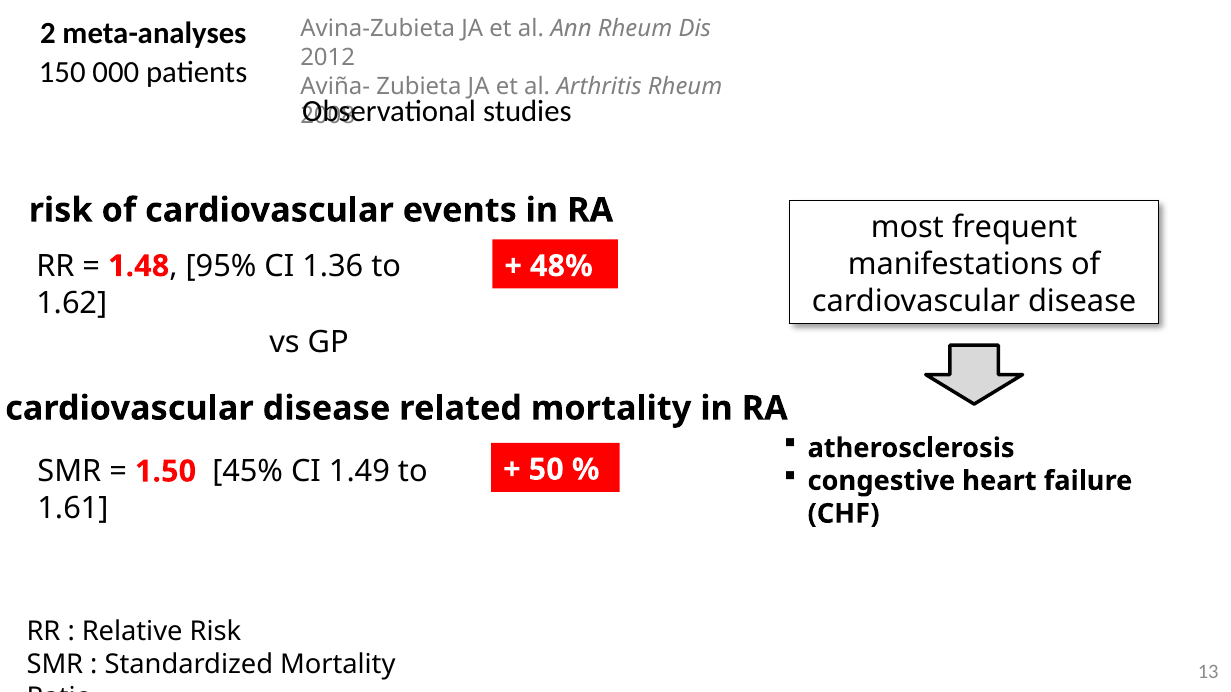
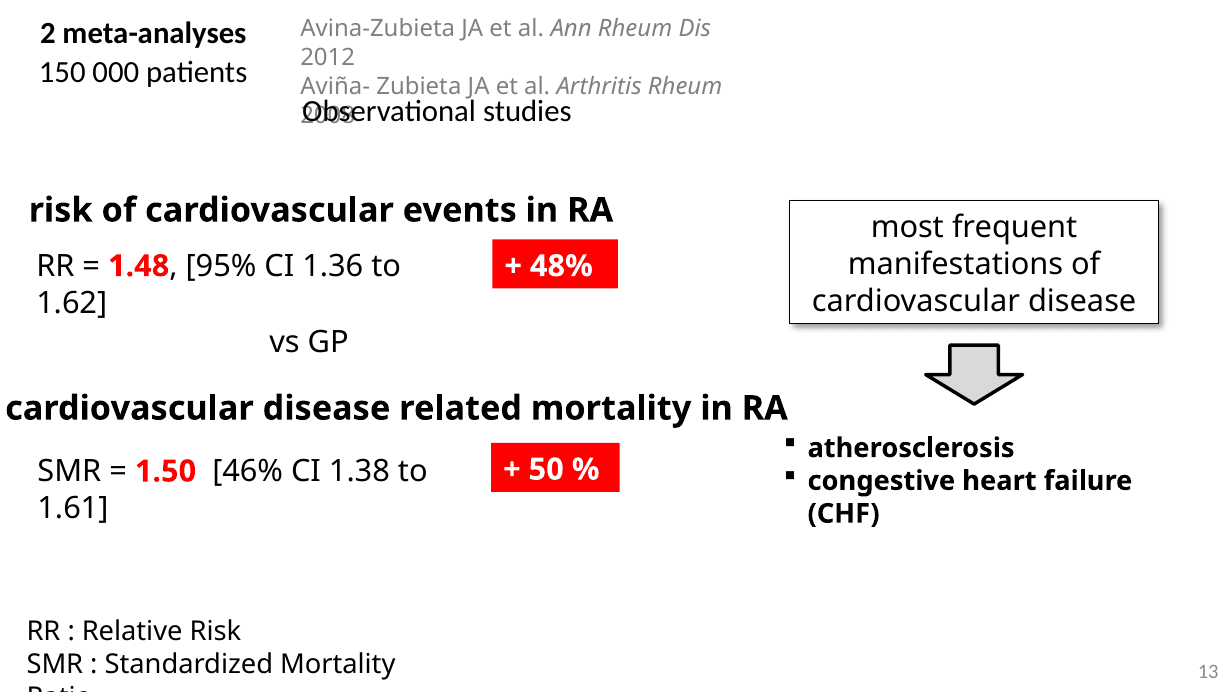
45%: 45% -> 46% (248, 472)
1.49: 1.49 -> 1.38 (359, 472)
